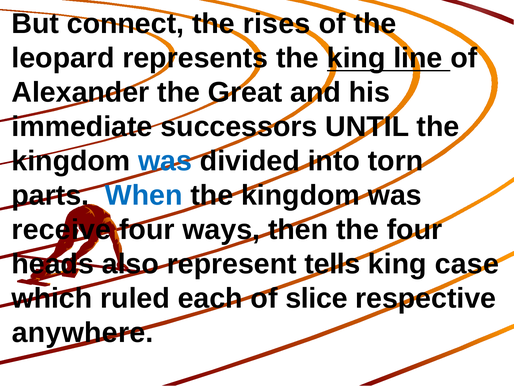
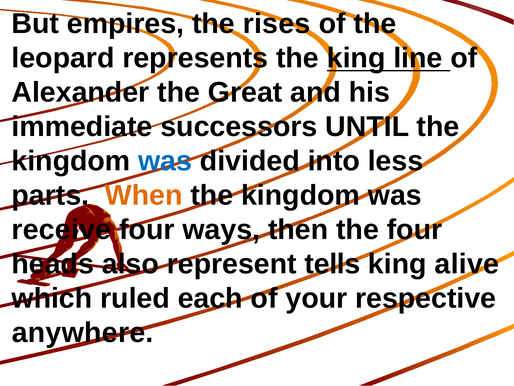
connect: connect -> empires (126, 24)
torn: torn -> less (395, 161)
When colour: blue -> orange (144, 195)
case: case -> alive (467, 264)
slice: slice -> your (316, 298)
